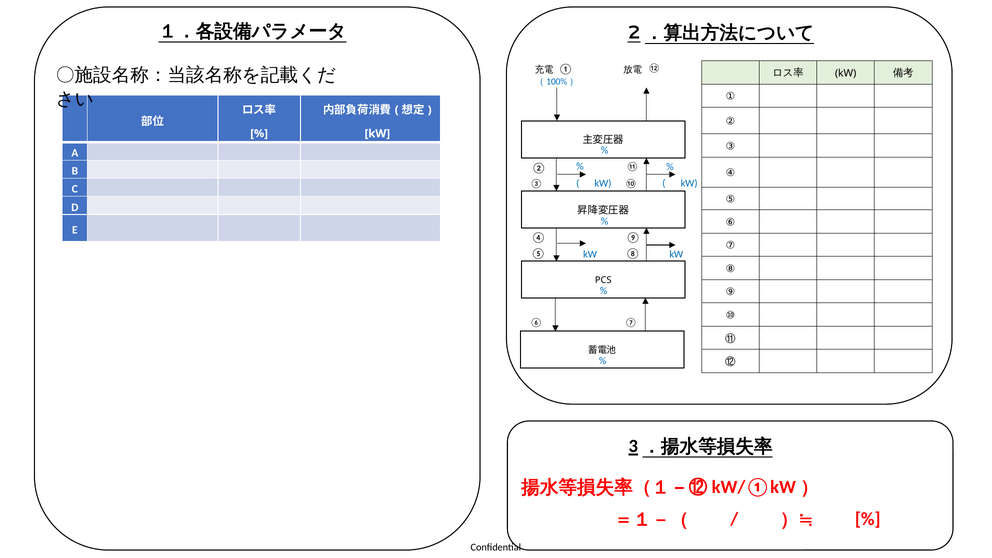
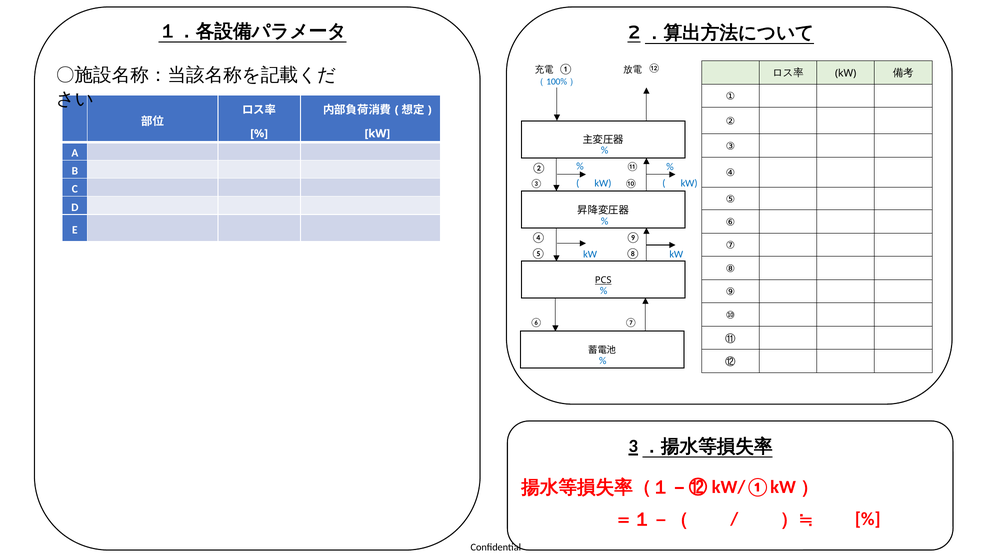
PCS underline: none -> present (603, 280)
